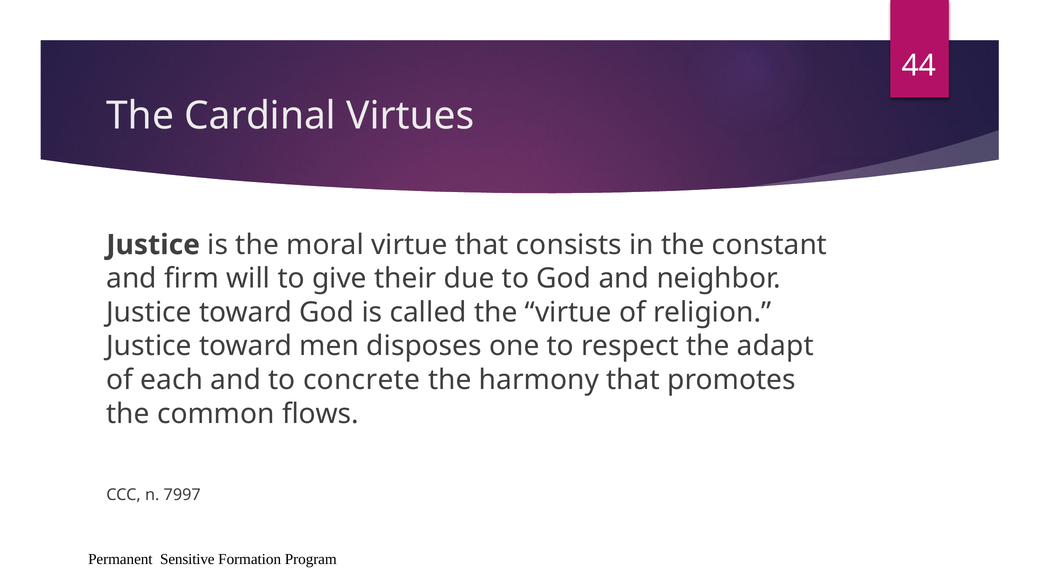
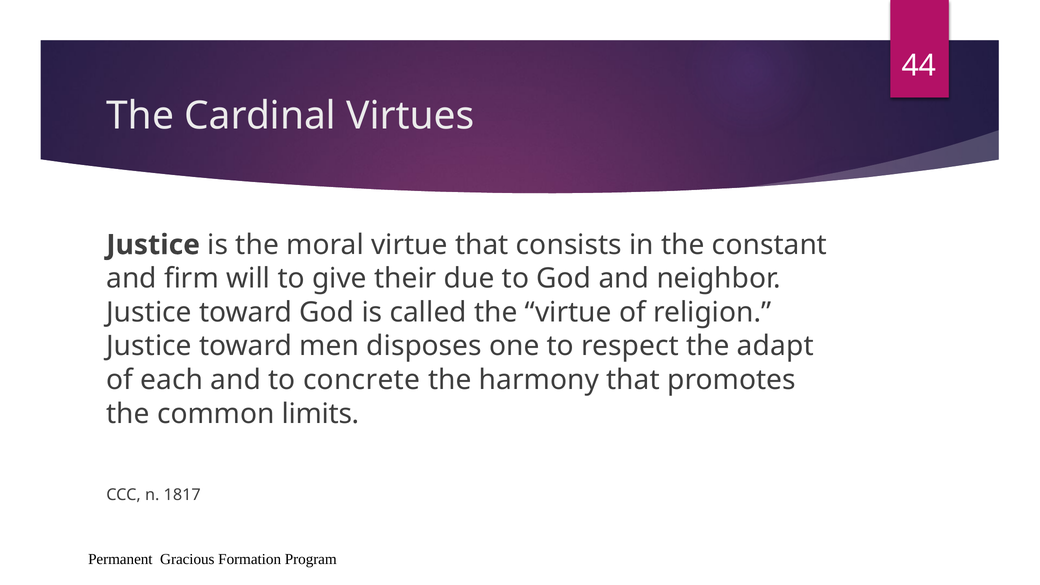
flows: flows -> limits (320, 414)
7997: 7997 -> 1817 (182, 495)
Sensitive: Sensitive -> Gracious (187, 559)
